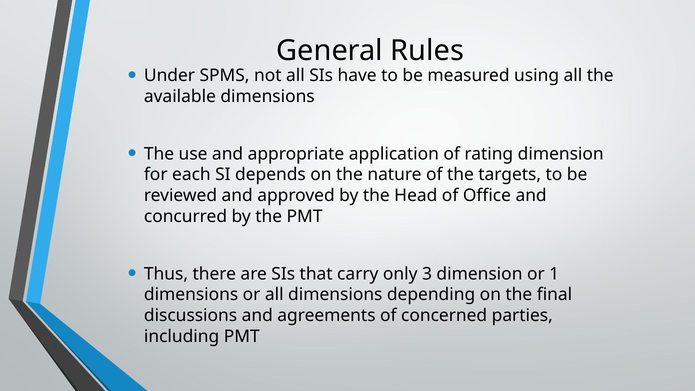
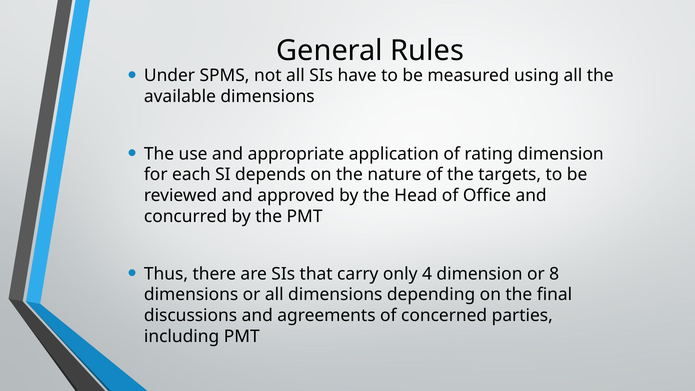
3: 3 -> 4 (427, 274)
1: 1 -> 8 (554, 274)
